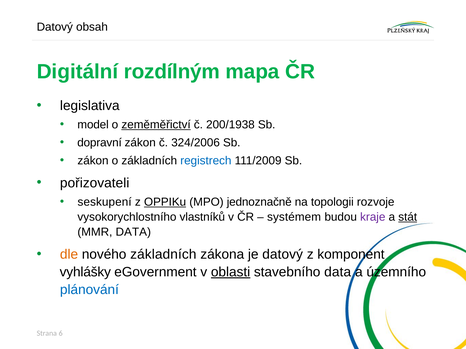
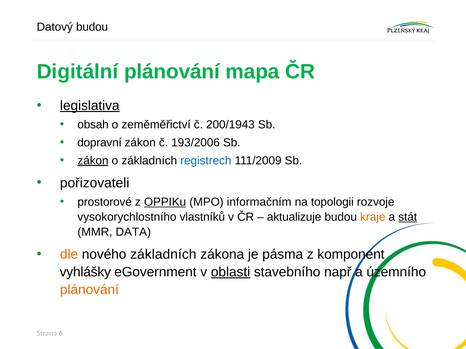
Datový obsah: obsah -> budou (92, 27)
Digitální rozdílným: rozdílným -> plánování (172, 72)
legislativa underline: none -> present (90, 106)
model: model -> obsah (93, 125)
zeměměřictví underline: present -> none (156, 125)
200/1938: 200/1938 -> 200/1943 (230, 125)
324/2006: 324/2006 -> 193/2006 (196, 143)
zákon underline: none -> present (93, 161)
seskupení: seskupení -> prostorové (105, 202)
jednoznačně: jednoznačně -> informačním (259, 202)
systémem: systémem -> aktualizuje (294, 217)
kraje colour: purple -> orange (373, 217)
je datový: datový -> pásma (283, 255)
stavebního data: data -> např (338, 272)
plánování colour: blue -> orange (89, 290)
